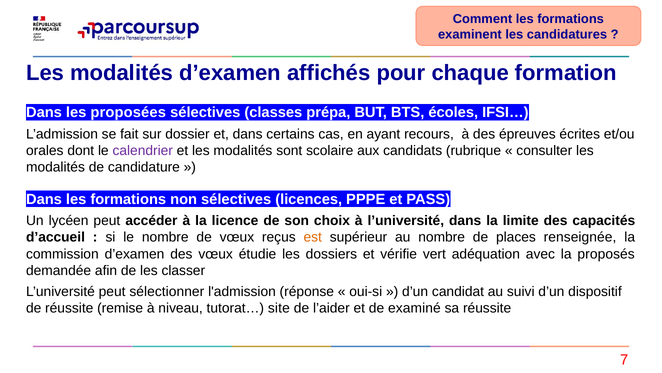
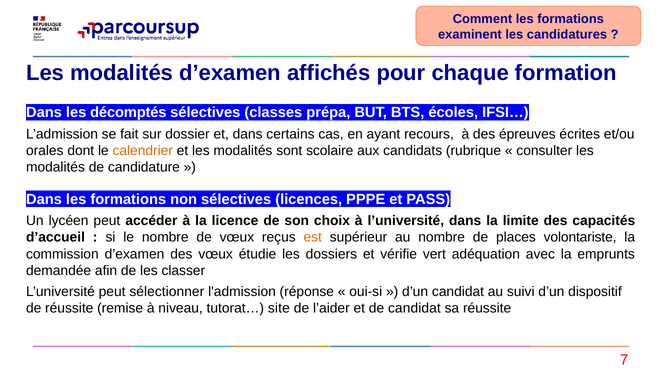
proposées: proposées -> décomptés (128, 112)
calendrier colour: purple -> orange (143, 150)
renseignée: renseignée -> volontariste (580, 237)
proposés: proposés -> emprunts (606, 254)
de examiné: examiné -> candidat (414, 308)
